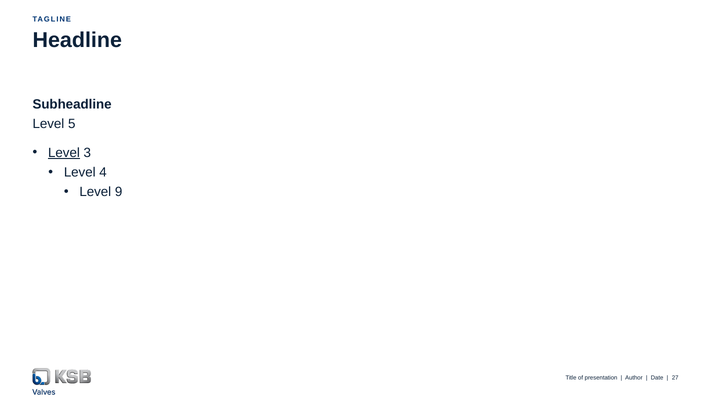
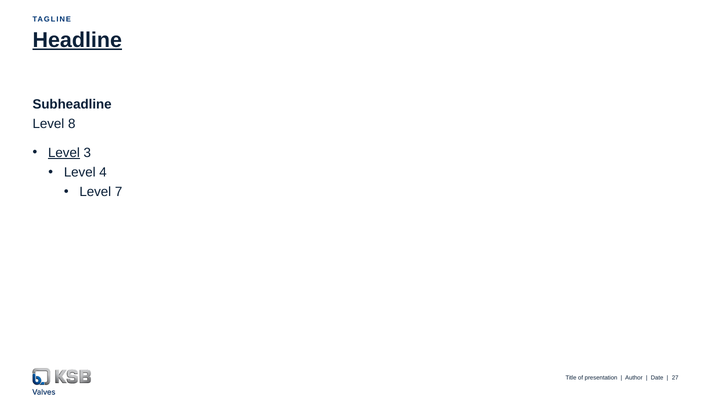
Headline underline: none -> present (77, 40)
5: 5 -> 8 (72, 124)
9: 9 -> 7 (119, 192)
